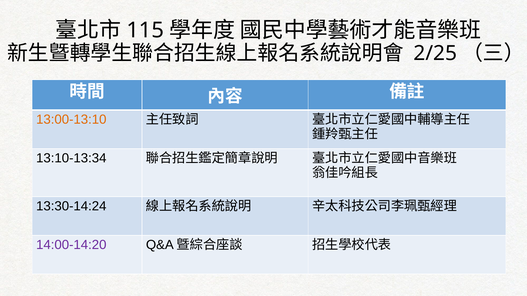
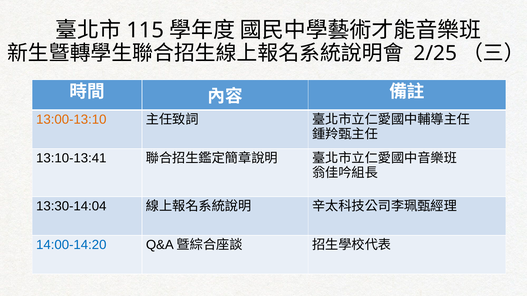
13:10-13:34: 13:10-13:34 -> 13:10-13:41 (71, 158)
13:30-14:24: 13:30-14:24 -> 13:30-14:04 (71, 206)
14:00-14:20 colour: purple -> blue (71, 245)
